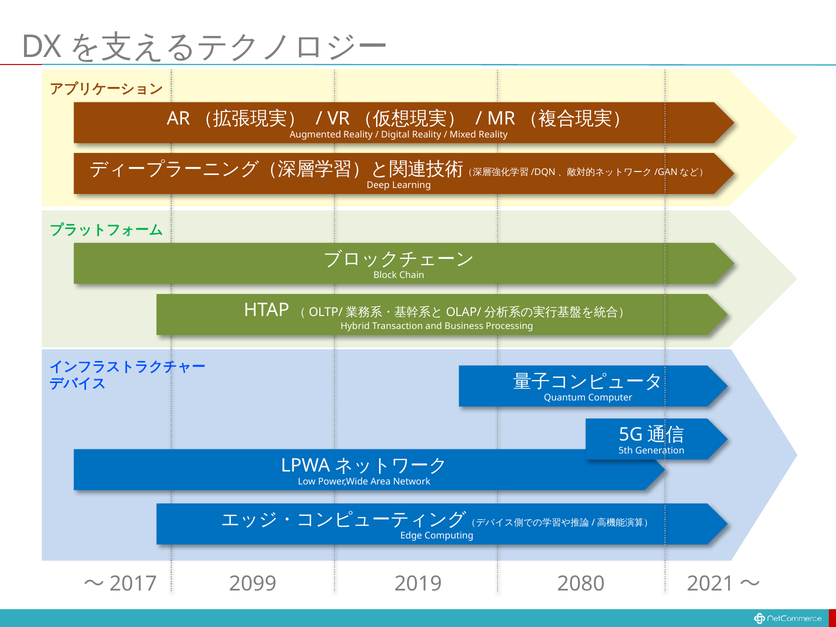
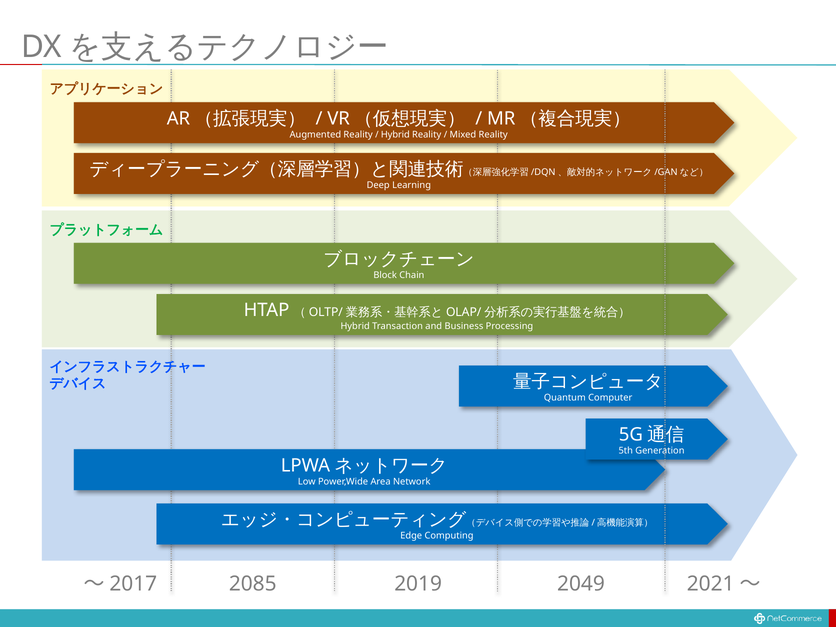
Digital: Digital -> Hybrid (395, 134)
2099: 2099 -> 2085 (253, 584)
2080: 2080 -> 2049 (581, 584)
